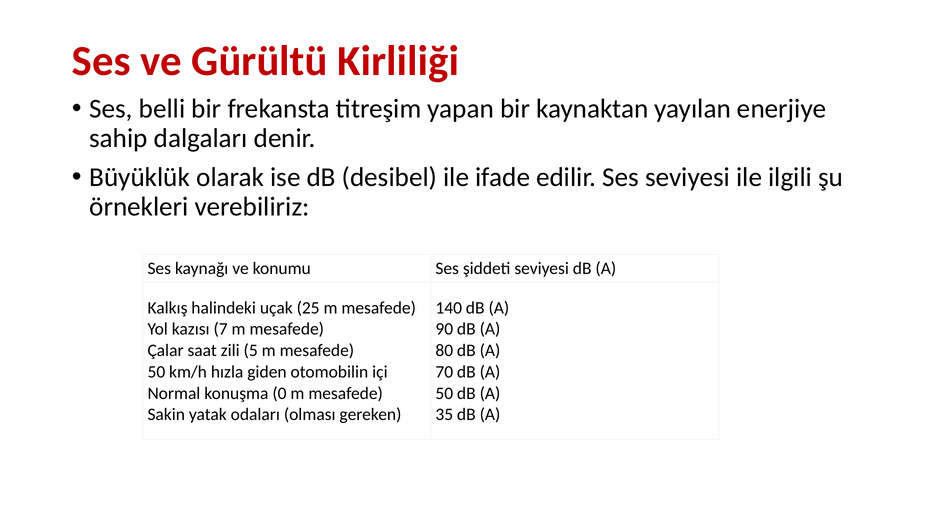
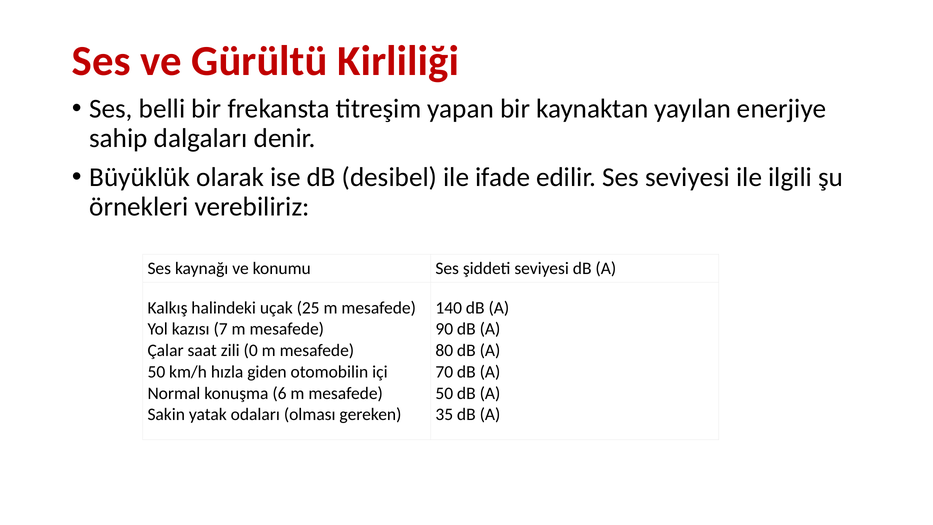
5: 5 -> 0 (251, 350)
0: 0 -> 6 (279, 393)
